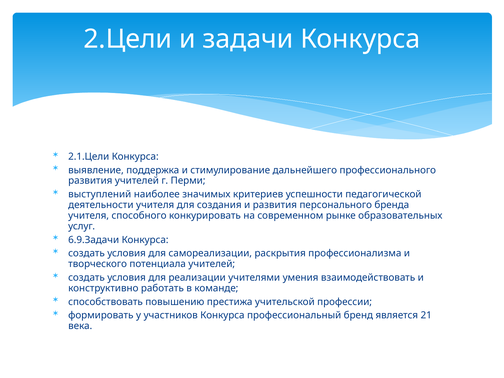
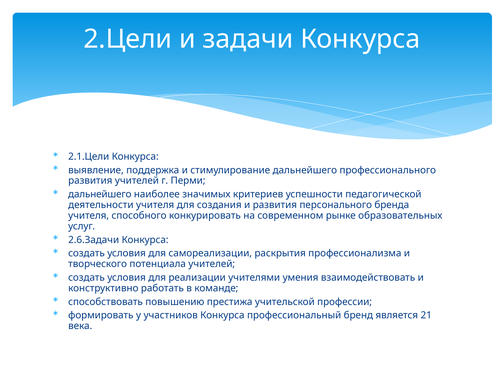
выступлений: выступлений -> дальнейшего (100, 194)
6.9.Задачи: 6.9.Задачи -> 2.6.Задачи (94, 240)
